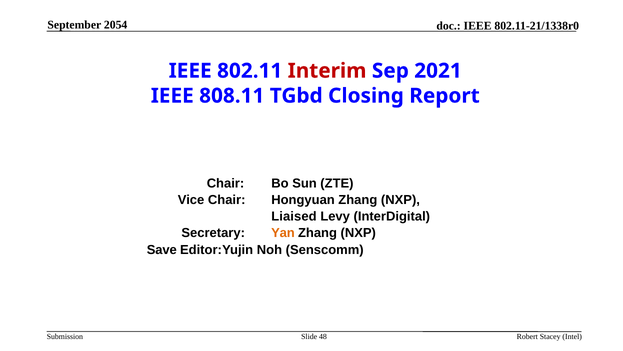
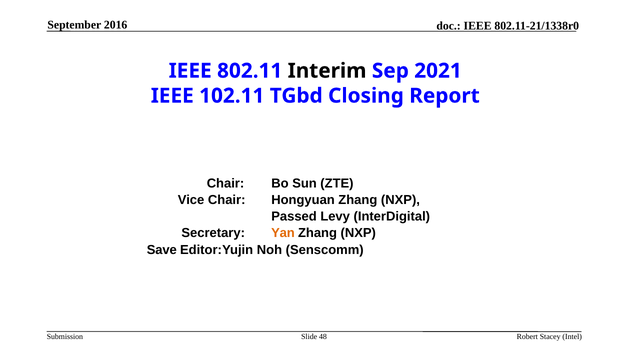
2054: 2054 -> 2016 (116, 25)
Interim colour: red -> black (327, 71)
808.11: 808.11 -> 102.11 (232, 96)
Liaised: Liaised -> Passed (294, 216)
